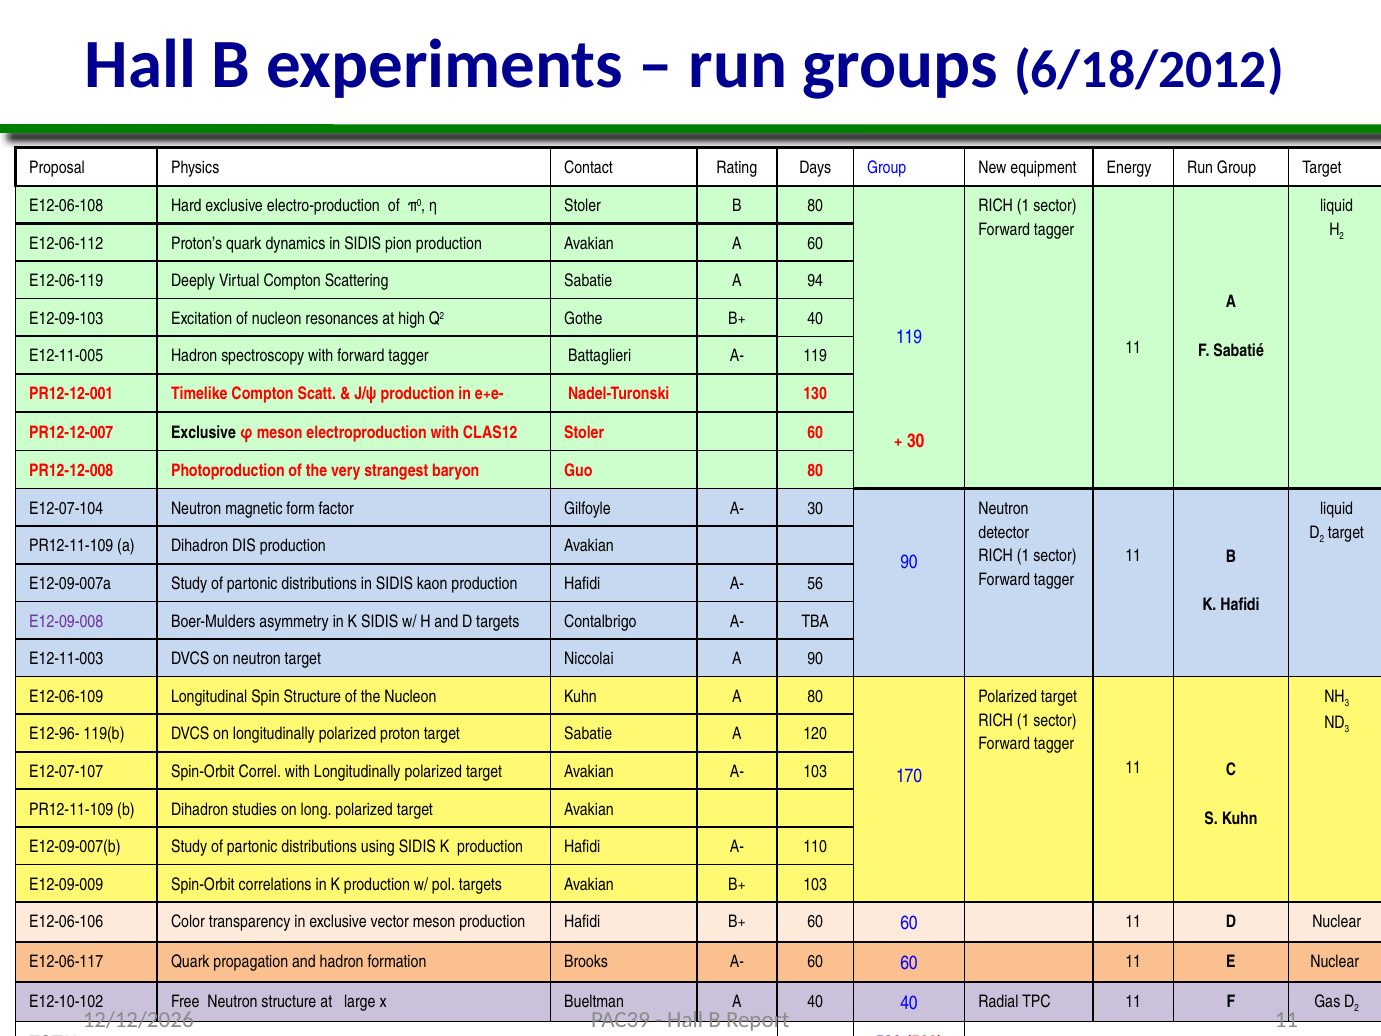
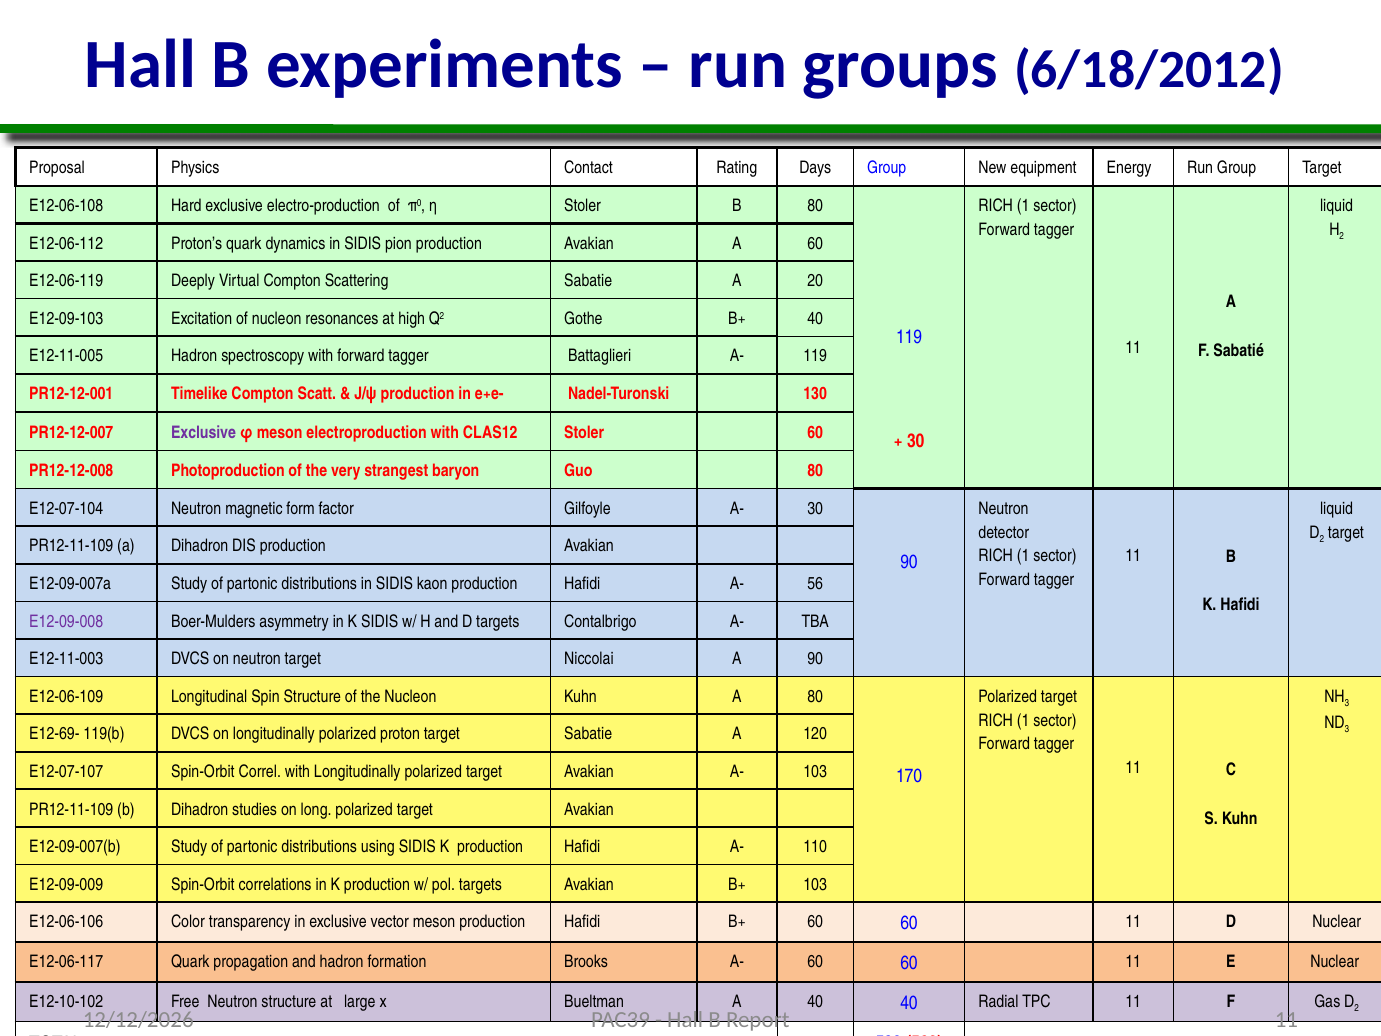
94: 94 -> 20 (815, 281)
Exclusive colour: black -> purple (203, 432)
E12-96-: E12-96- -> E12-69- (54, 734)
